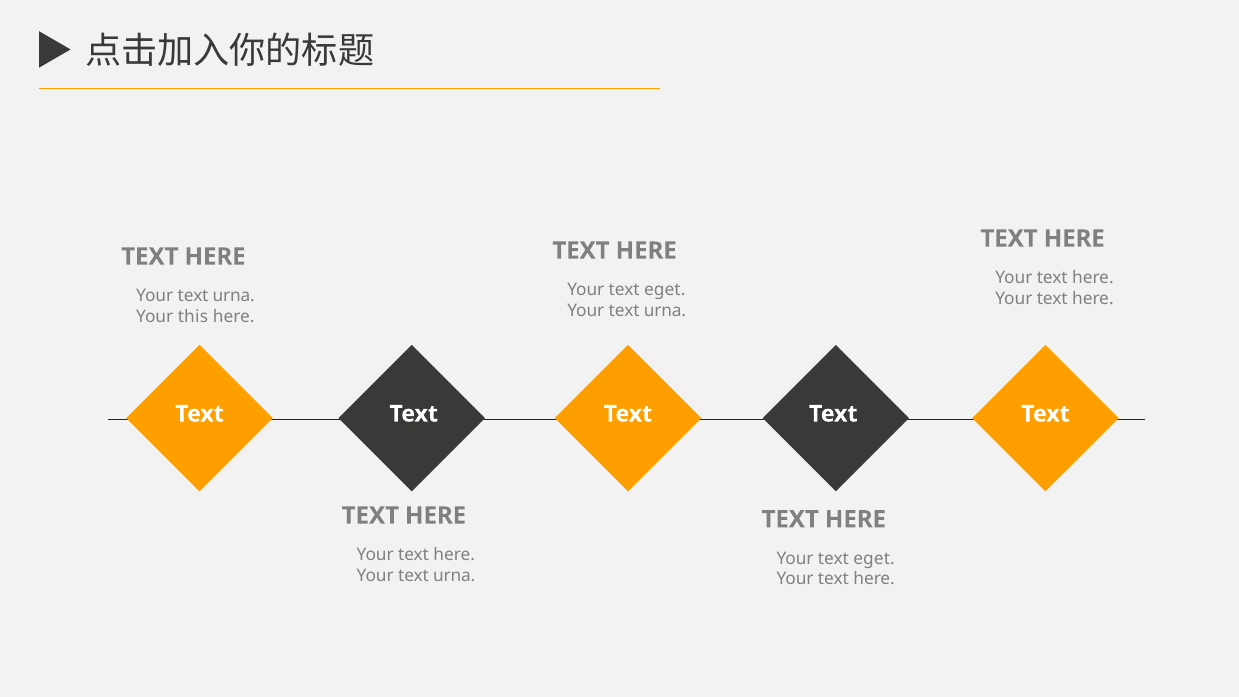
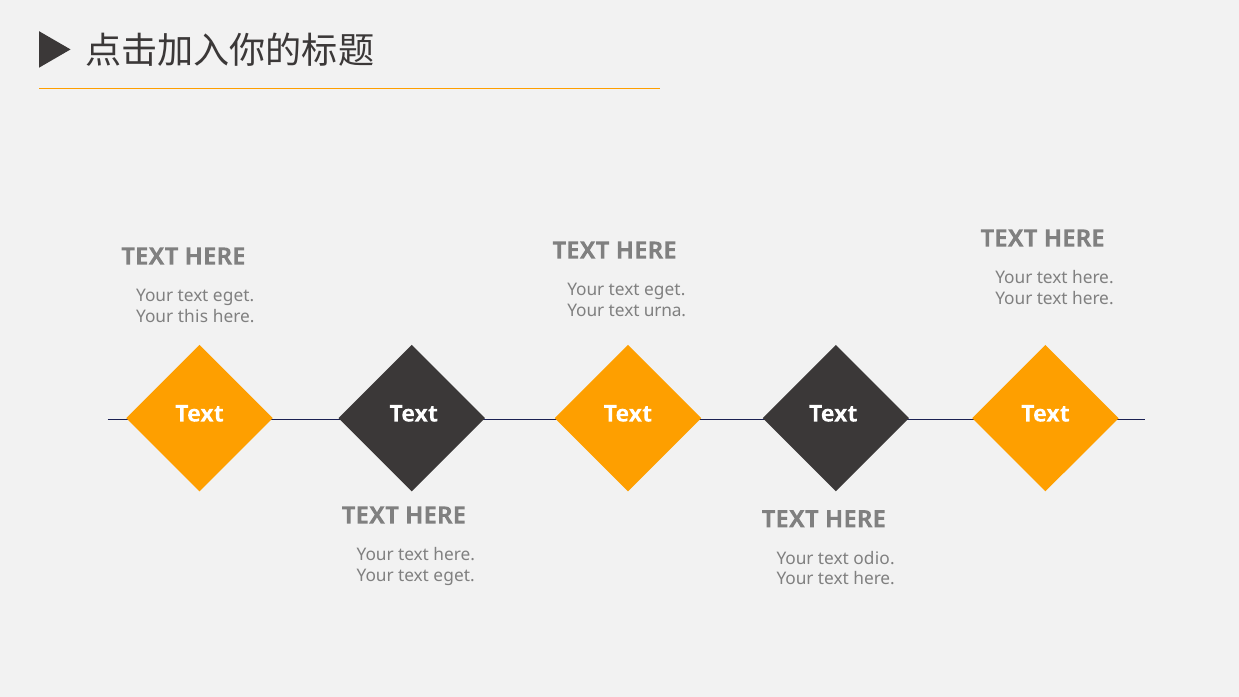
urna: urna -> eget (234, 296)
eget: eget -> odio (874, 559)
urna: urna -> eget (454, 576)
